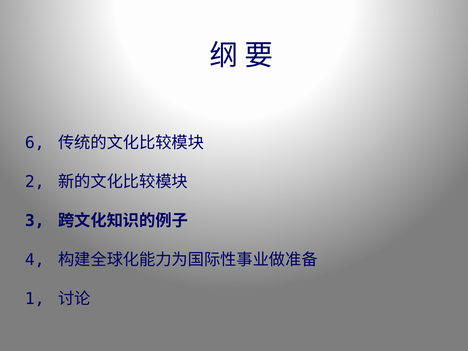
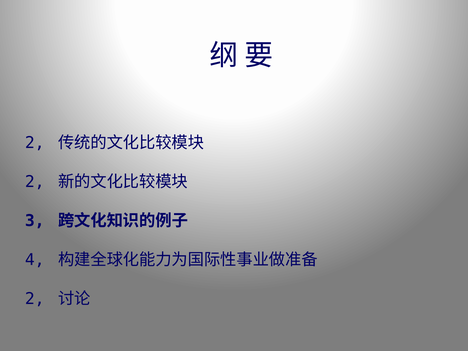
6: 6 -> 2 (35, 143)
1: 1 -> 2 (35, 299)
